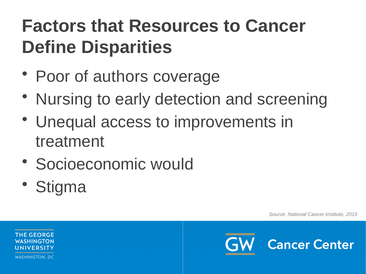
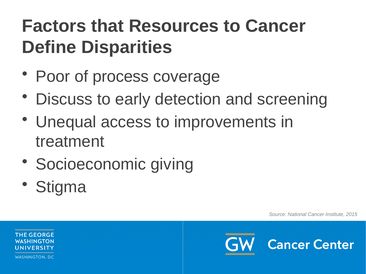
authors: authors -> process (121, 77)
Nursing: Nursing -> Discuss (64, 100)
would: would -> giving (172, 165)
